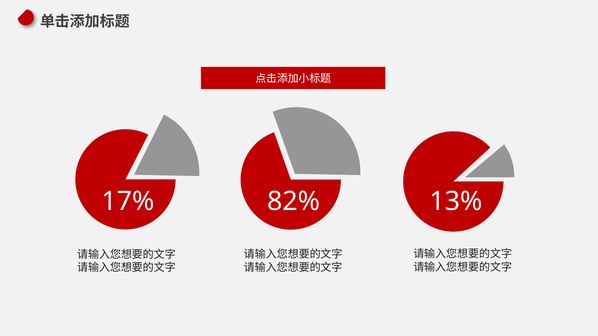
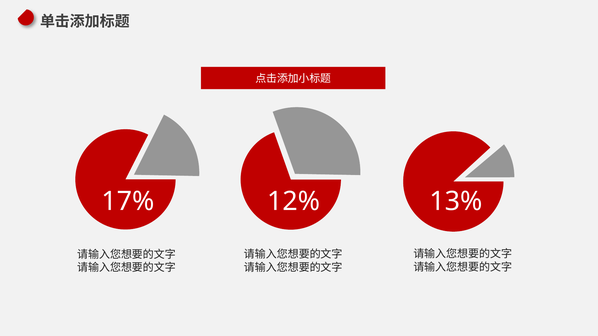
82%: 82% -> 12% (294, 202)
